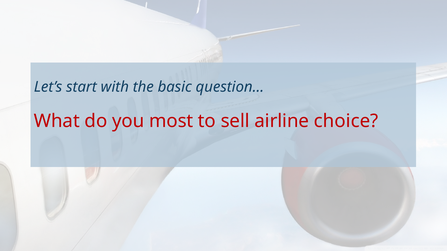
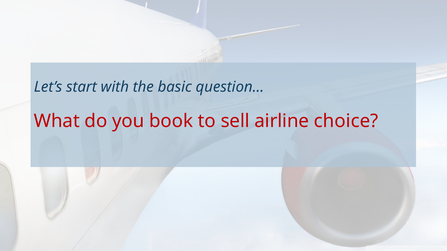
most: most -> book (171, 121)
